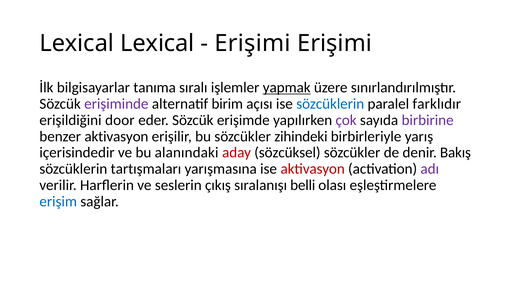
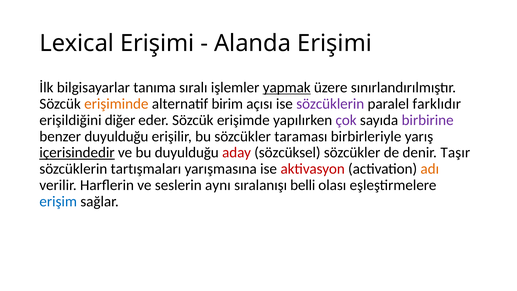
Lexical Lexical: Lexical -> Erişimi (157, 43)
Erişimi: Erişimi -> Alanda (253, 43)
erişiminde colour: purple -> orange (116, 104)
sözcüklerin colour: blue -> purple (330, 104)
door: door -> diğer (120, 120)
benzer aktivasyon: aktivasyon -> duyulduğu (116, 136)
zihindeki: zihindeki -> taraması (301, 136)
içerisindedir underline: none -> present (77, 153)
bu alanındaki: alanındaki -> duyulduğu (187, 153)
Bakış: Bakış -> Taşır (455, 153)
adı colour: purple -> orange (430, 169)
çıkış: çıkış -> aynı (218, 185)
